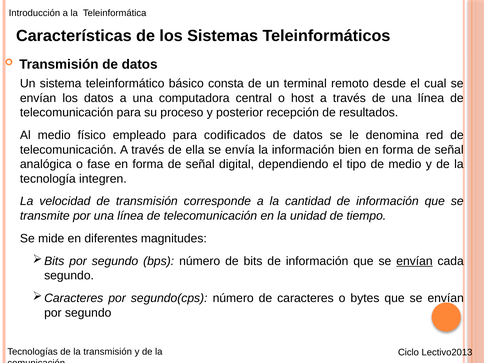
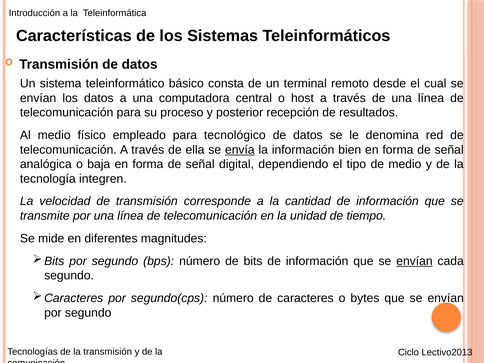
codificados: codificados -> tecnológico (235, 135)
envía underline: none -> present (240, 150)
fase: fase -> baja (99, 164)
